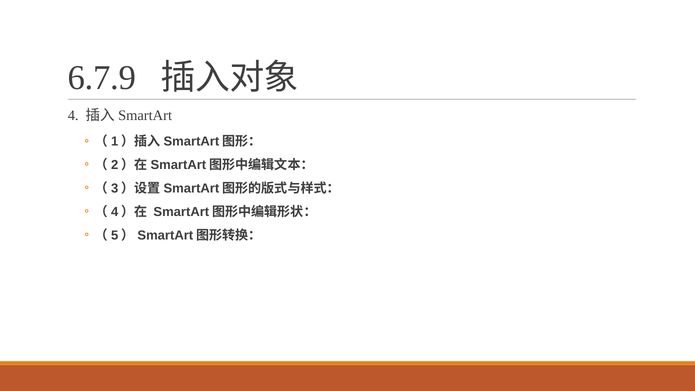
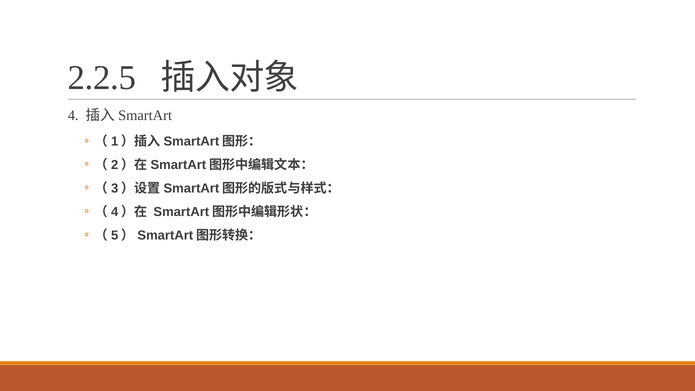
6.7.9: 6.7.9 -> 2.2.5 (102, 78)
